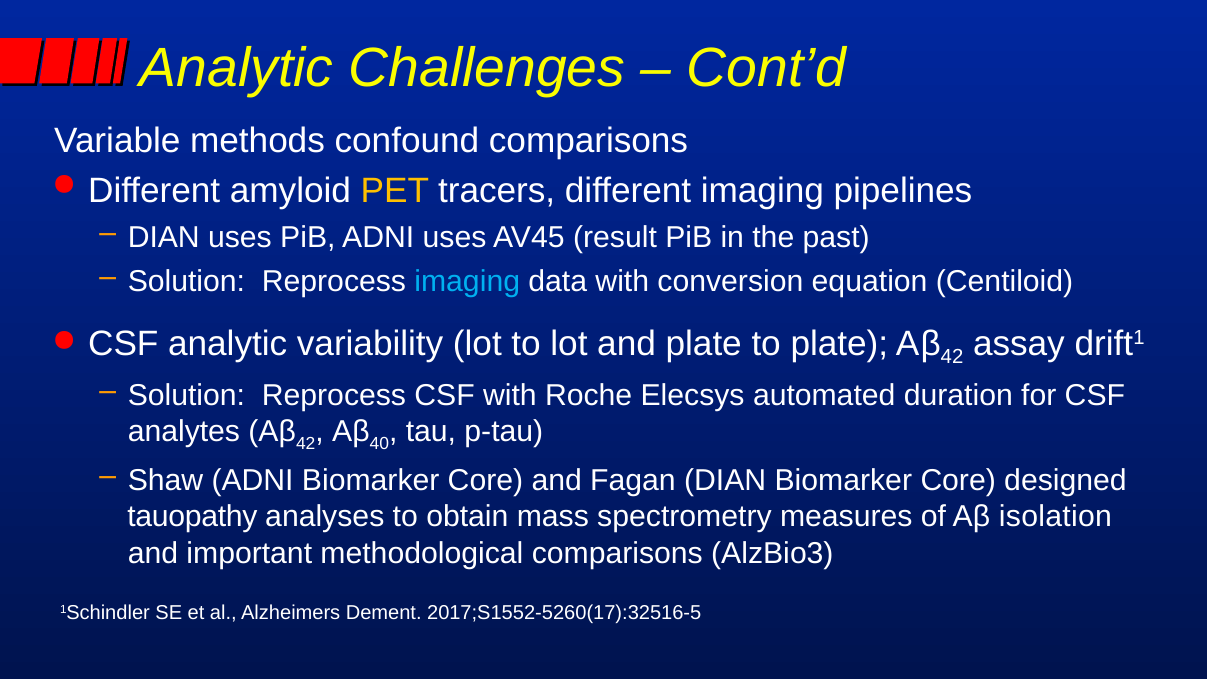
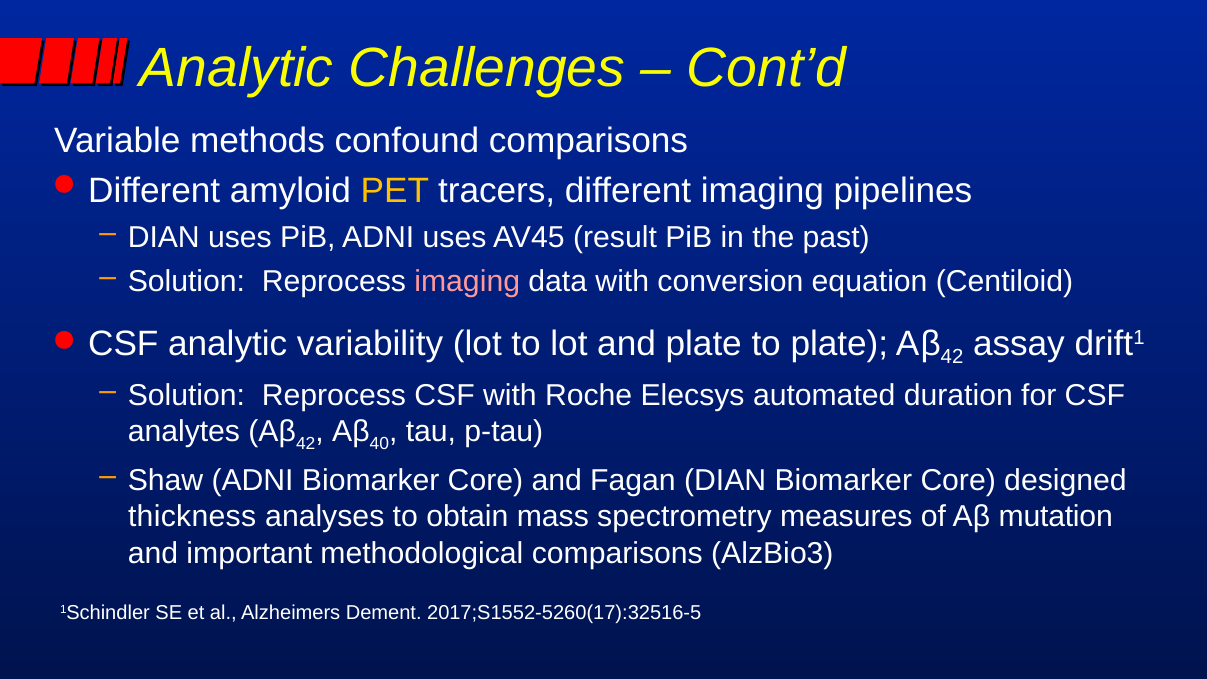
imaging colour: light blue -> pink (467, 281)
tauopathy: tauopathy -> thickness (192, 517)
isolation: isolation -> mutation (1056, 517)
